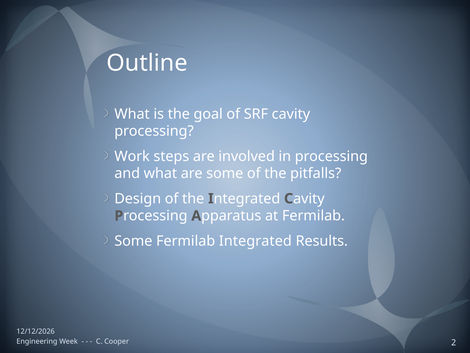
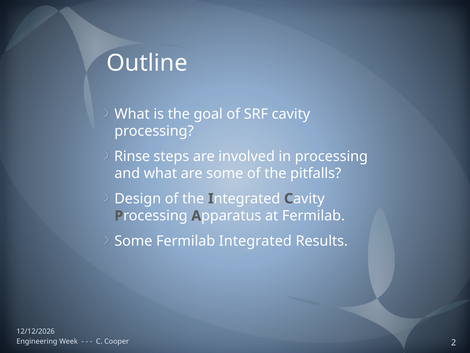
Work: Work -> Rinse (132, 156)
